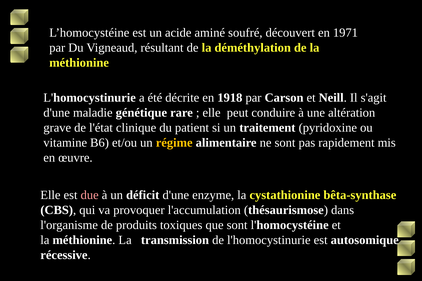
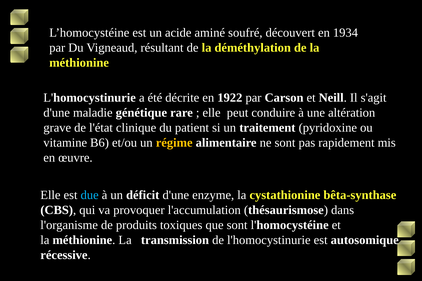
1971: 1971 -> 1934 (345, 33)
1918: 1918 -> 1922 (230, 98)
due colour: pink -> light blue (90, 195)
